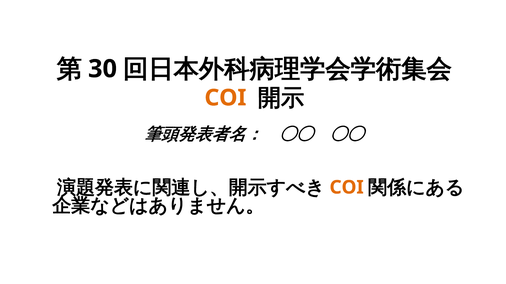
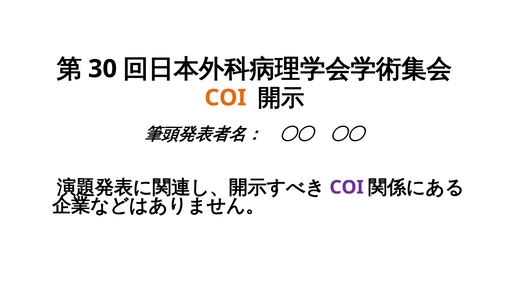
COI colour: orange -> purple (347, 188)
